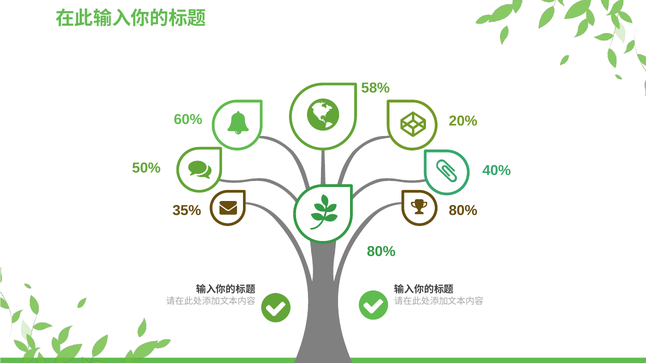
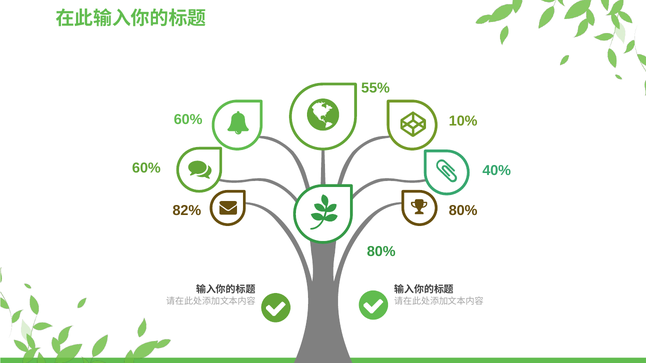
58%: 58% -> 55% (376, 88)
20%: 20% -> 10% (463, 121)
50%: 50% -> 60% (146, 168)
35%: 35% -> 82% (187, 211)
